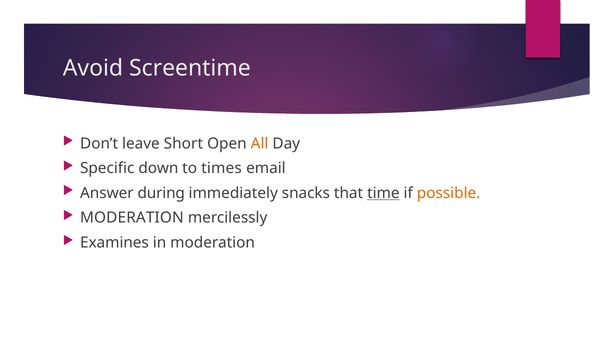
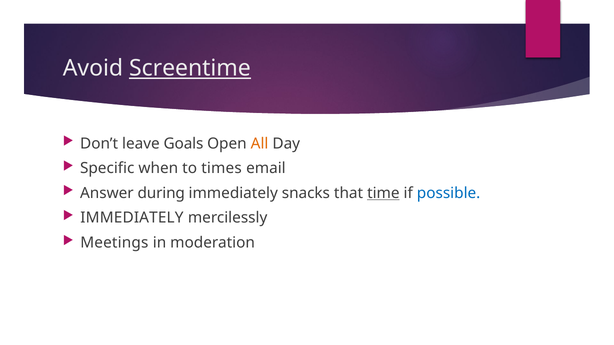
Screentime underline: none -> present (190, 68)
Short: Short -> Goals (183, 144)
down: down -> when (158, 169)
possible colour: orange -> blue (449, 193)
MODERATION: MODERATION -> IMMEDIATELY (132, 218)
Examines: Examines -> Meetings (114, 243)
